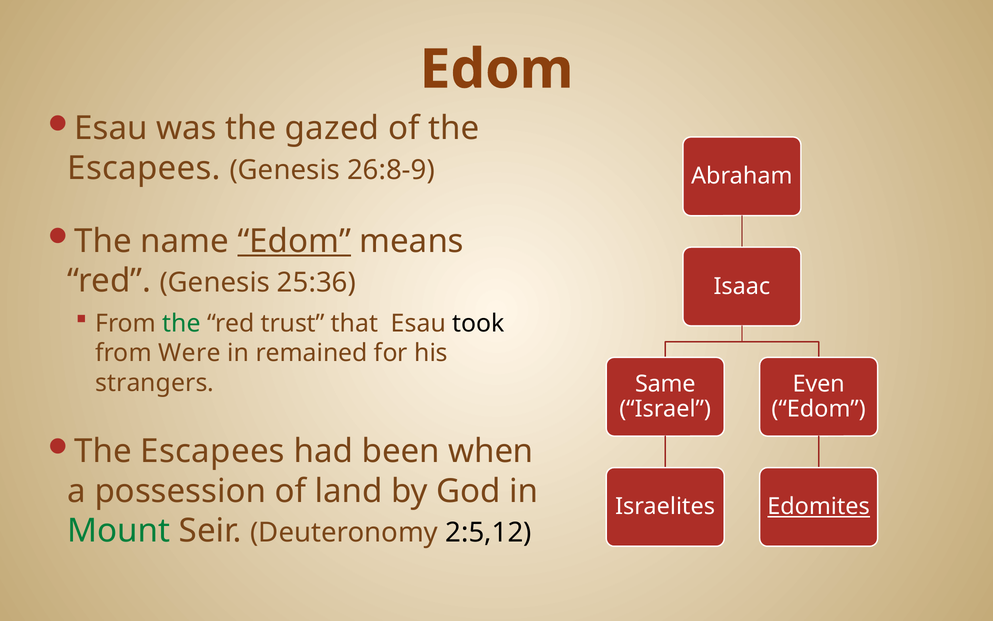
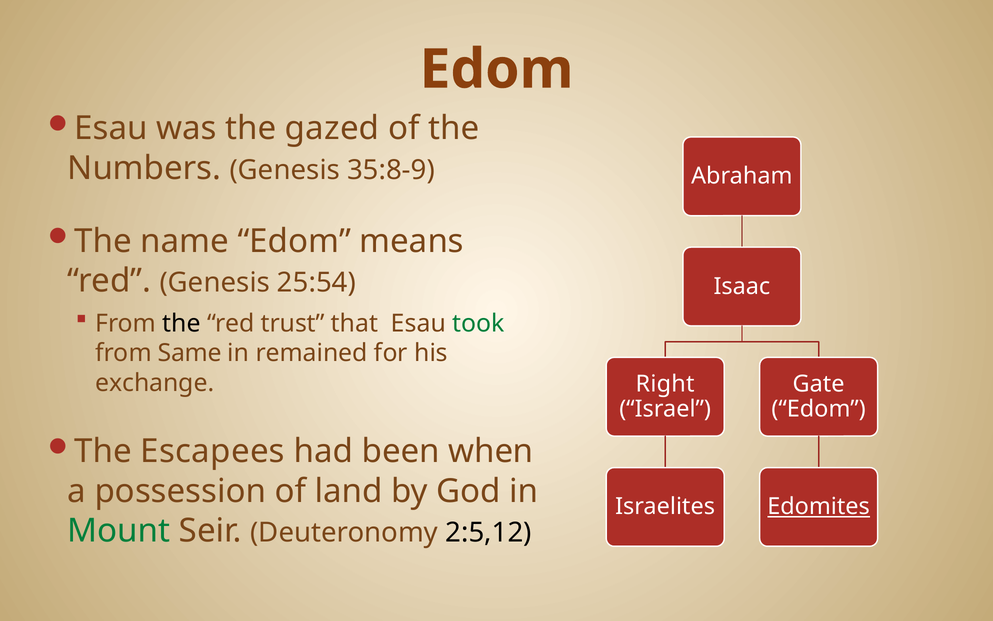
Escapees: Escapees -> Numbers (144, 168)
26:8-9: 26:8-9 -> 35:8-9 (391, 170)
Edom underline: present -> none (294, 241)
25:36: 25:36 -> 25:54 (316, 283)
the colour: green -> black (182, 323)
took colour: black -> green (479, 323)
Were: Were -> Same (190, 353)
strangers: strangers -> exchange (155, 383)
Same: Same -> Right (665, 384)
Even: Even -> Gate (819, 384)
